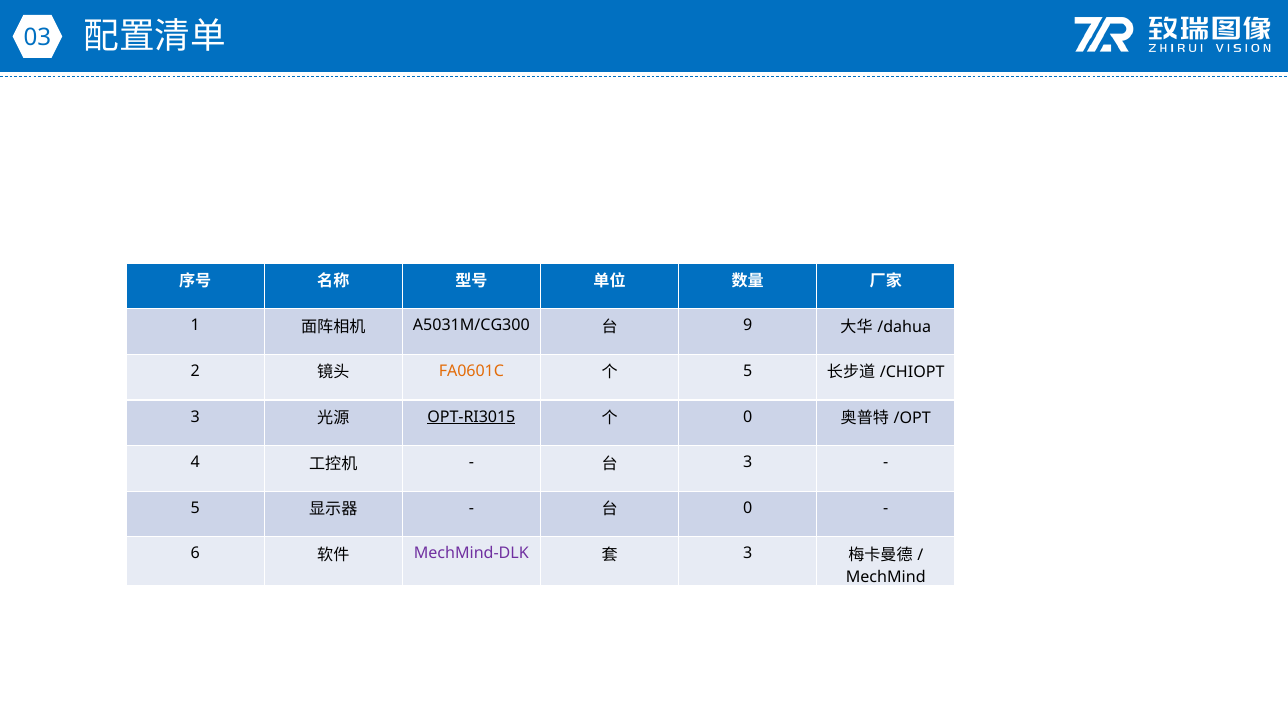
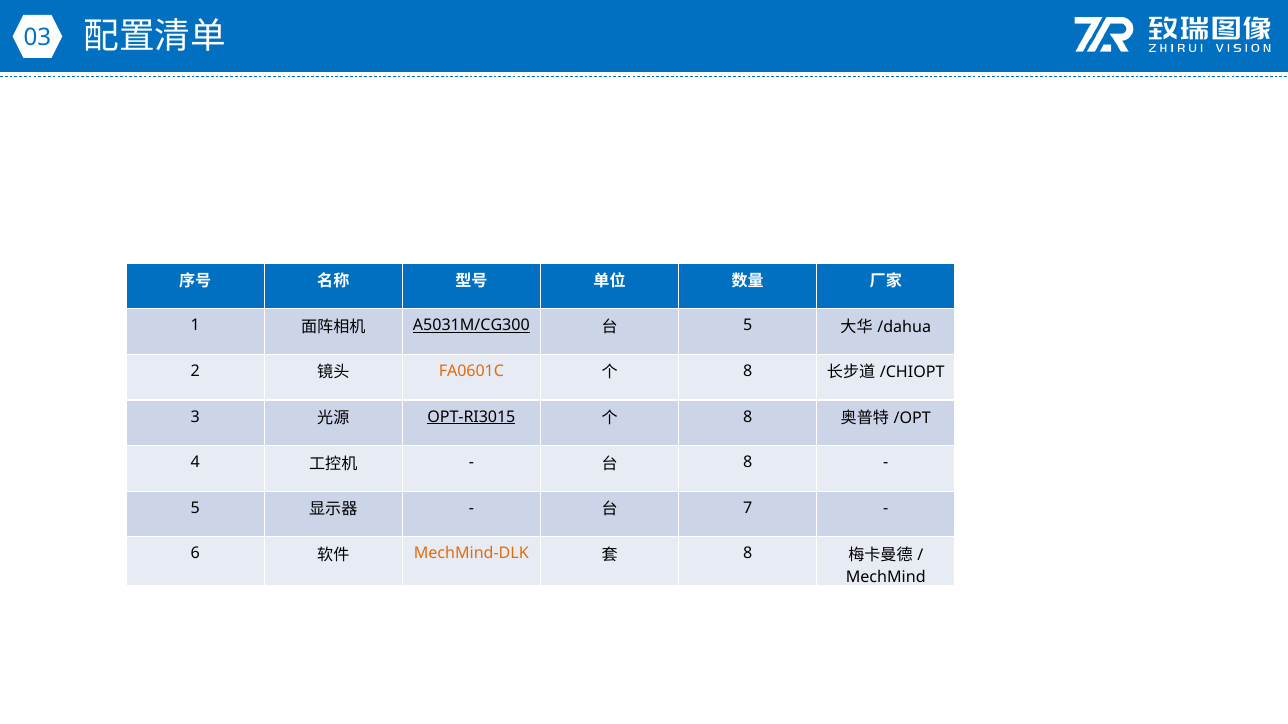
A5031M/CG300 underline: none -> present (471, 326)
9: 9 -> 5 (748, 326)
5: 5 -> 8 (748, 371)
0: 0 -> 8 (748, 417)
3: 3 -> 8 (748, 463)
0: 0 -> 7 (748, 508)
MechMind-DLK colour: purple -> orange (471, 554)
3: 3 -> 8 (748, 554)
